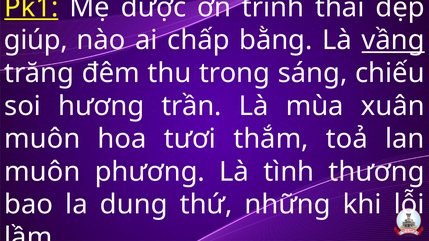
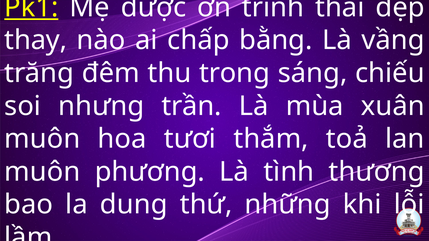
giúp: giúp -> thay (36, 40)
vầng underline: present -> none (393, 40)
hương: hương -> nhưng (101, 106)
